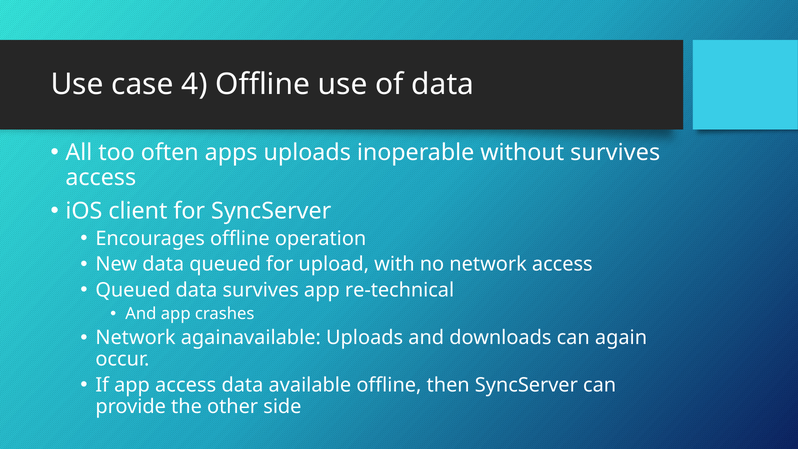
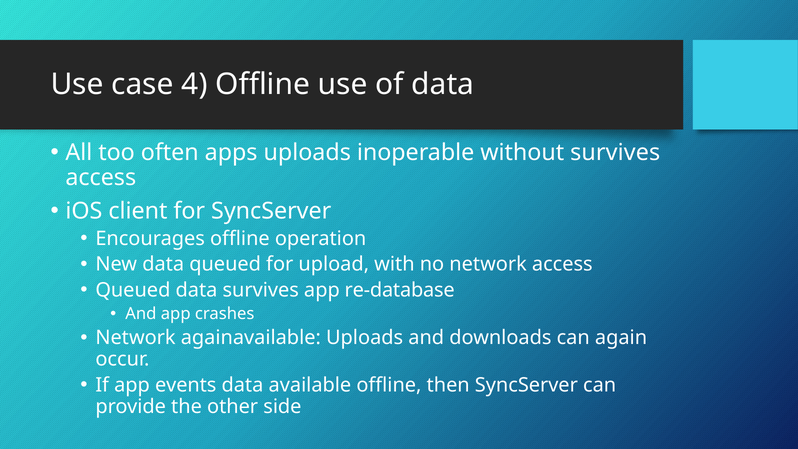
re-technical: re-technical -> re-database (400, 290)
app access: access -> events (186, 385)
